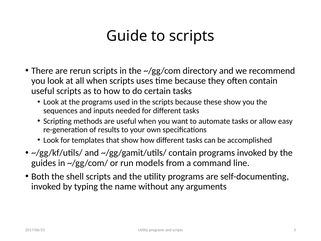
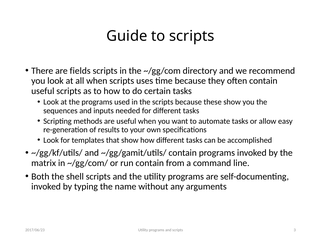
rerun: rerun -> fields (80, 71)
guides: guides -> matrix (44, 163)
run models: models -> contain (150, 163)
